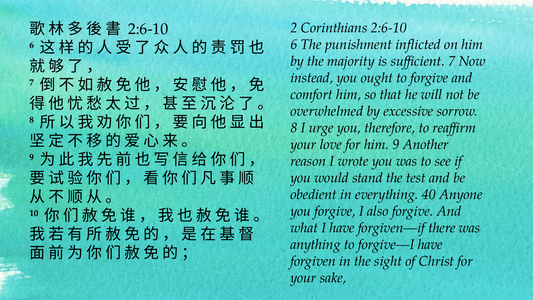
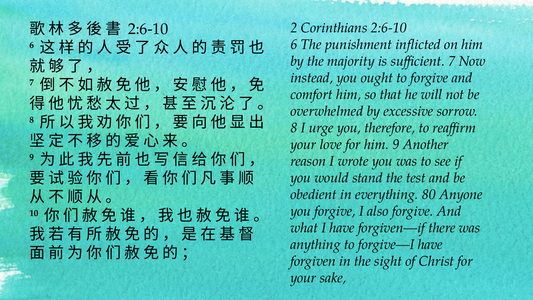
40: 40 -> 80 (429, 194)
